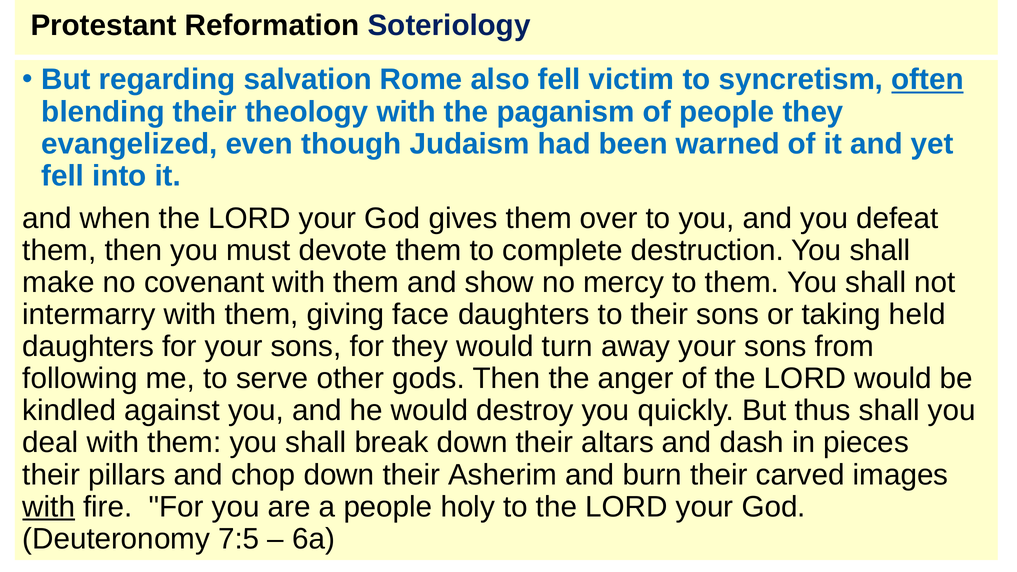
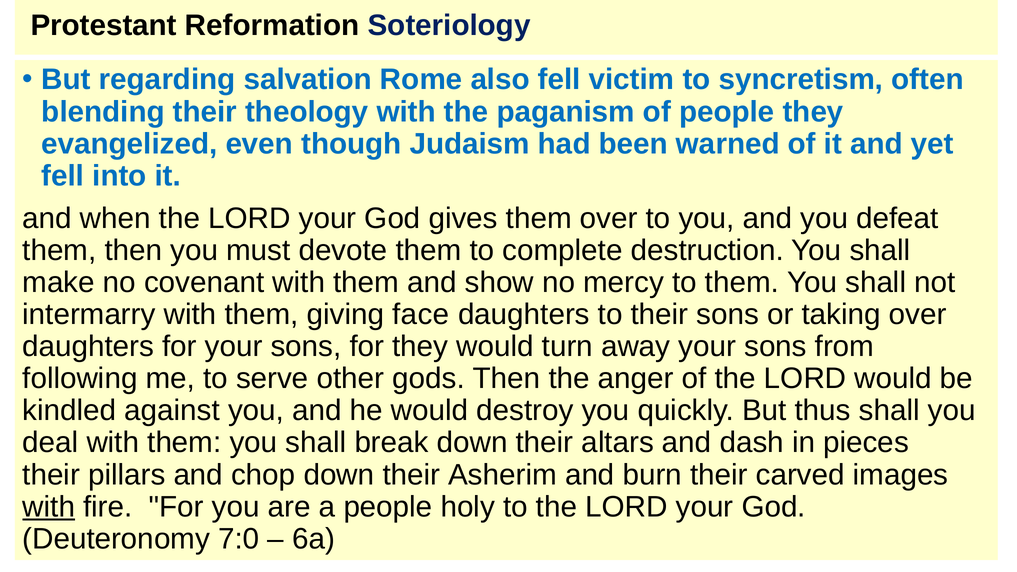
often underline: present -> none (928, 80)
taking held: held -> over (918, 315)
7:5: 7:5 -> 7:0 (239, 539)
